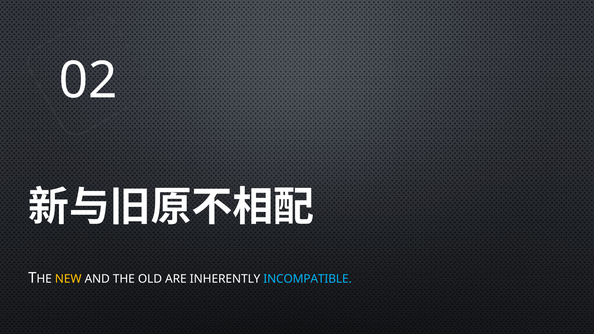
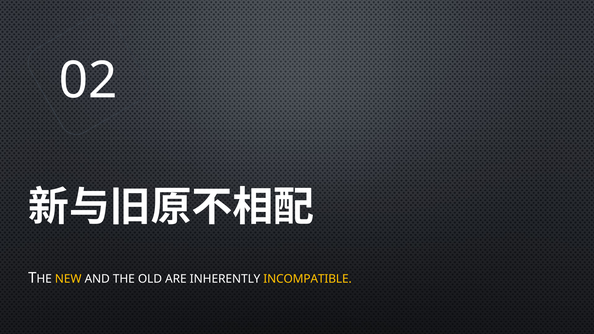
INCOMPATIBLE colour: light blue -> yellow (307, 279)
